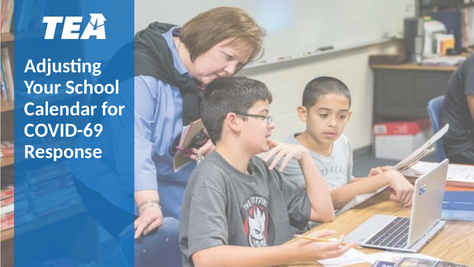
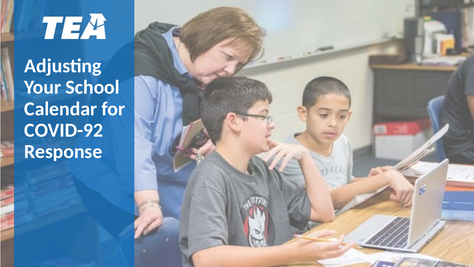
COVID-69: COVID-69 -> COVID-92 (64, 130)
